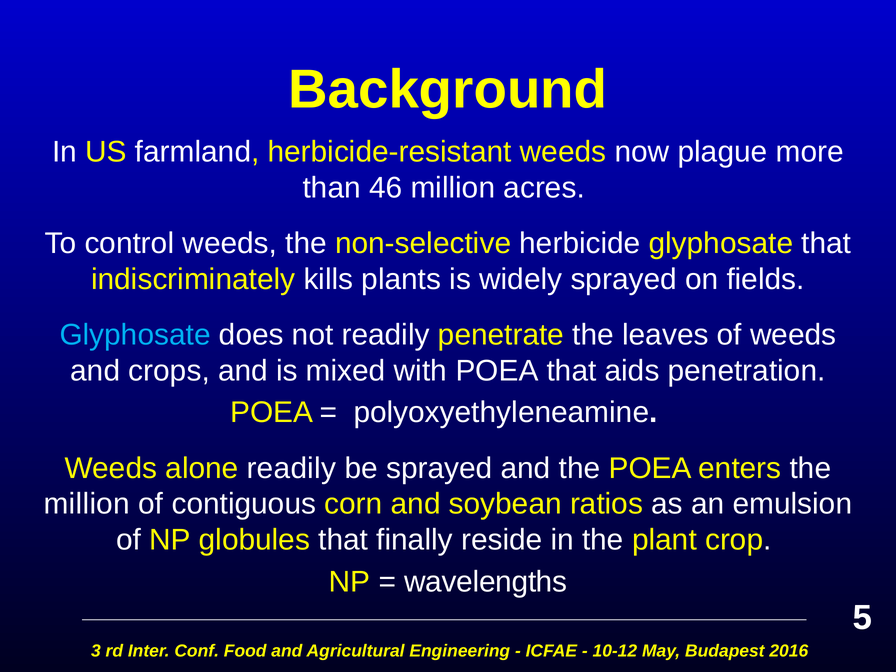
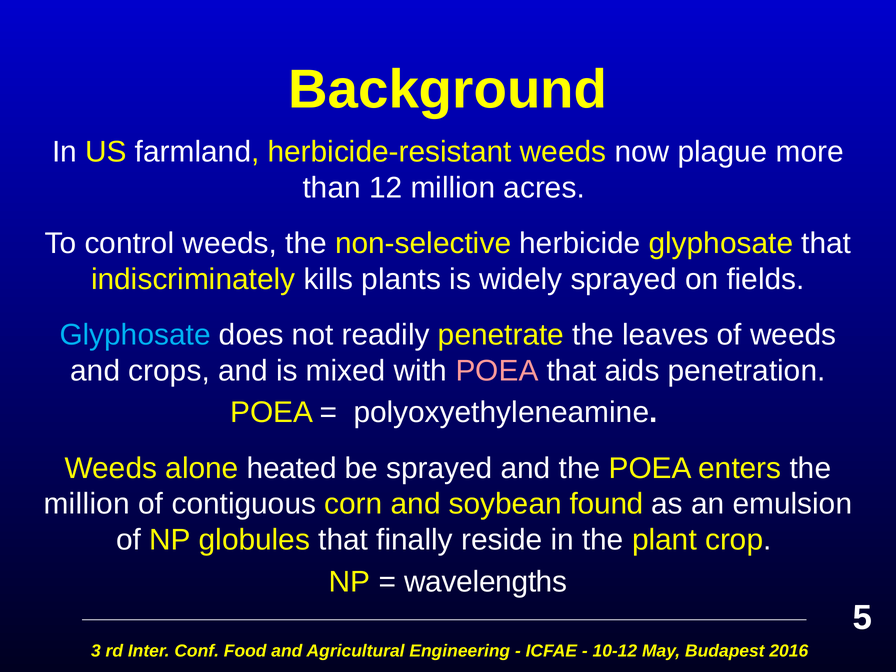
46: 46 -> 12 (386, 188)
POEA colour: white -> pink (497, 371)
alone readily: readily -> heated (292, 468)
ratios: ratios -> found (607, 504)
